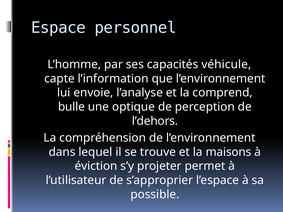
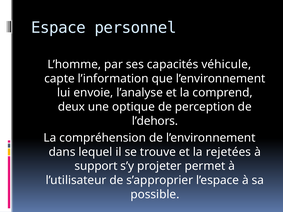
bulle: bulle -> deux (71, 107)
maisons: maisons -> rejetées (228, 152)
éviction: éviction -> support (96, 166)
